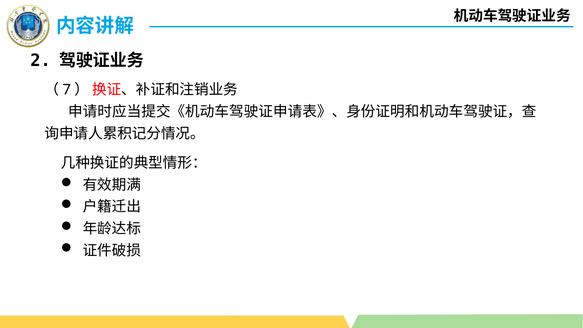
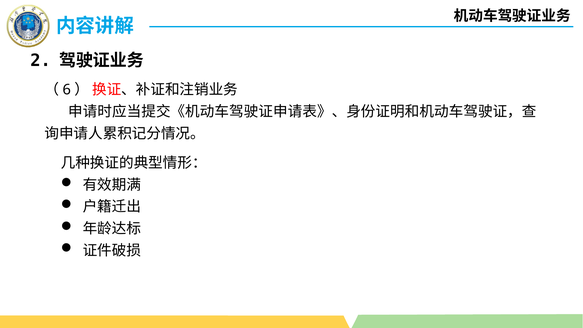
7: 7 -> 6 (67, 90)
